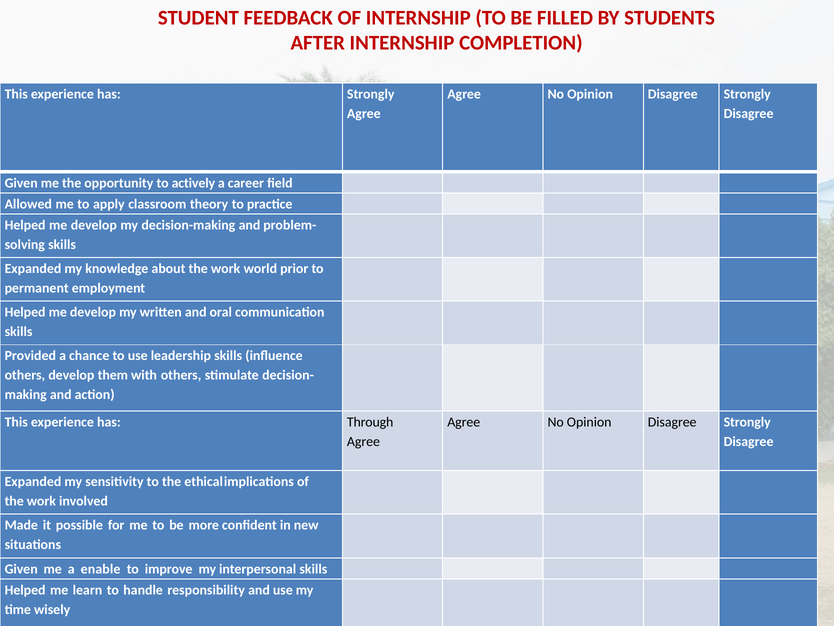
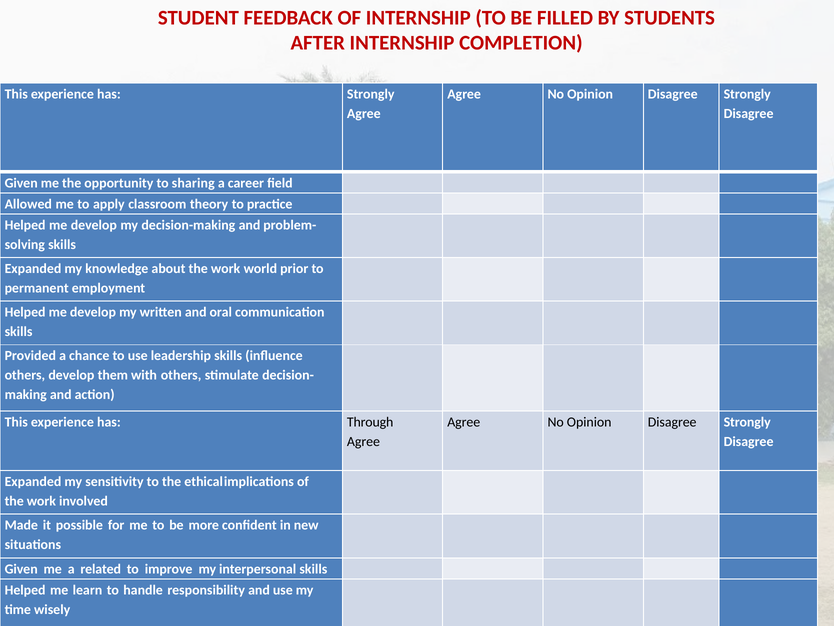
actively: actively -> sharing (193, 183)
enable: enable -> related (101, 569)
